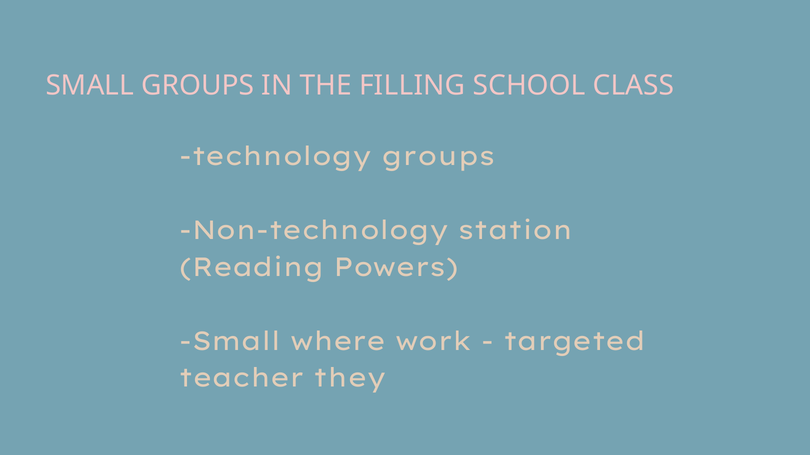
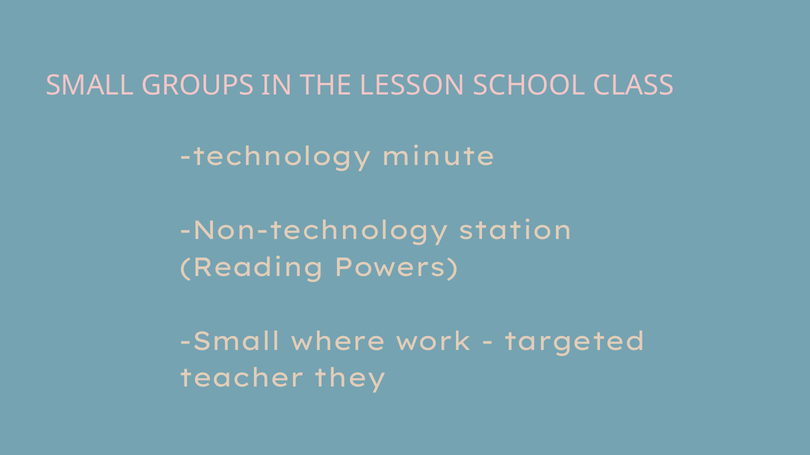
FILLING: FILLING -> LESSON (412, 85)
technology groups: groups -> minute (438, 157)
